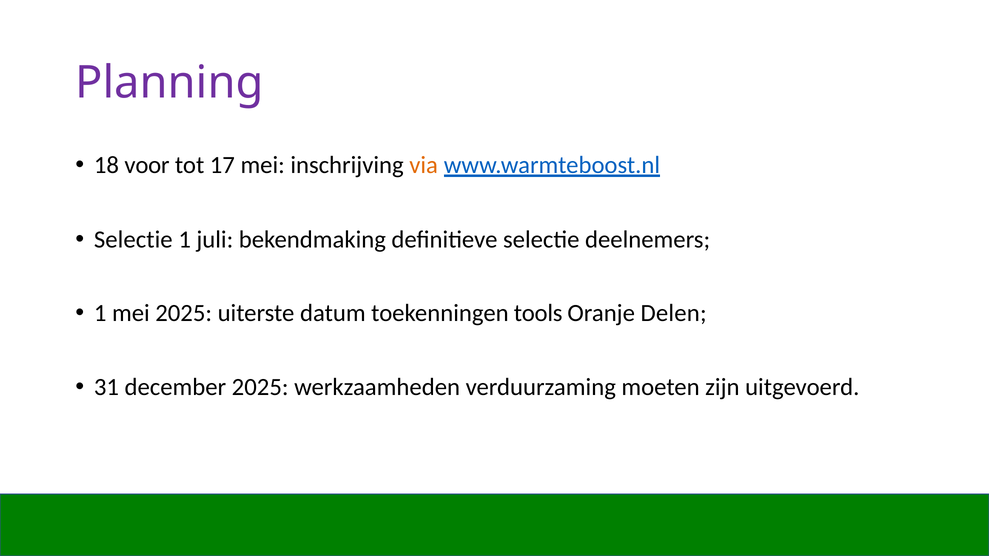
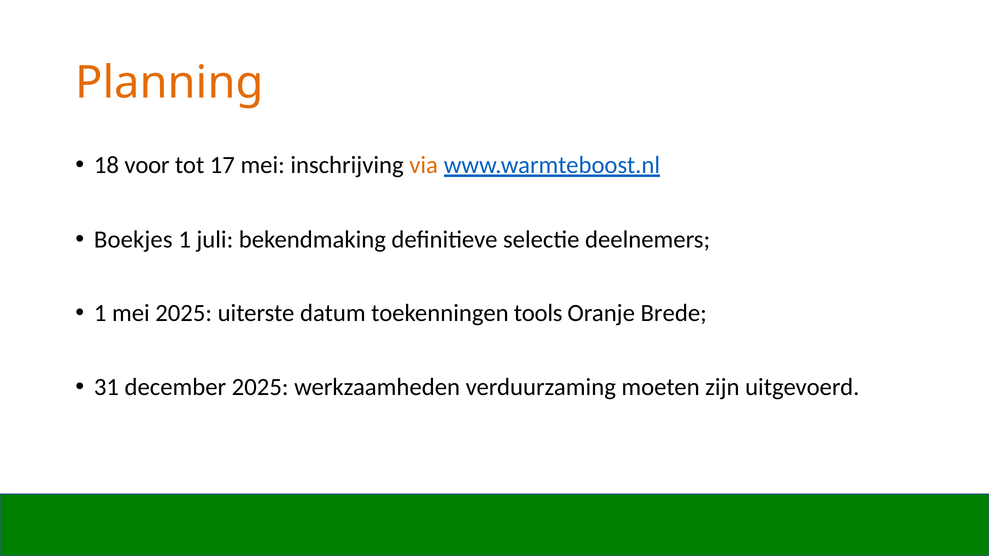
Planning colour: purple -> orange (169, 83)
Selectie: Selectie -> Boekjes (133, 239)
Delen: Delen -> Brede (674, 313)
